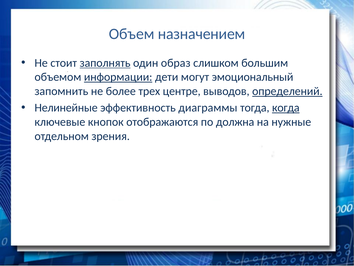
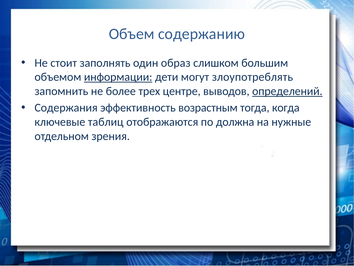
назначением: назначением -> содержанию (201, 34)
заполнять underline: present -> none (105, 63)
эмоциональный: эмоциональный -> злоупотреблять (252, 77)
Нелинейные: Нелинейные -> Содержания (66, 108)
диаграммы: диаграммы -> возрастным (208, 108)
когда underline: present -> none (286, 108)
кнопок: кнопок -> таблиц (106, 122)
